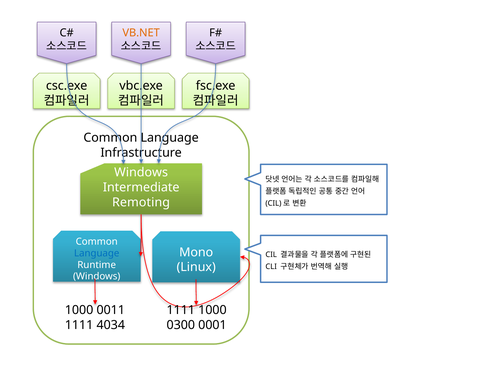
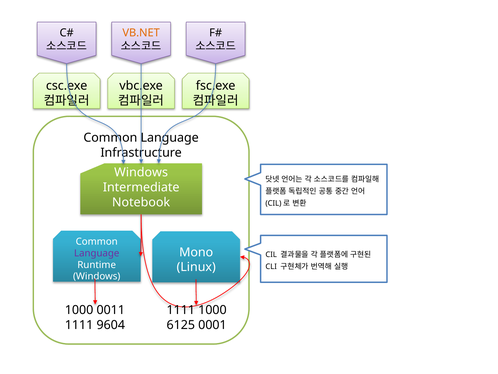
Remoting: Remoting -> Notebook (141, 202)
Language colour: blue -> purple (97, 253)
0300: 0300 -> 6125 (181, 325)
4034: 4034 -> 9604 (111, 325)
